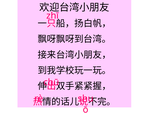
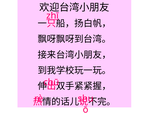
zhī underline: none -> present (53, 16)
